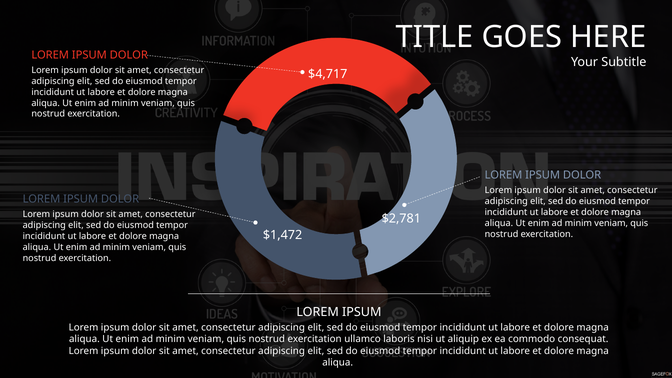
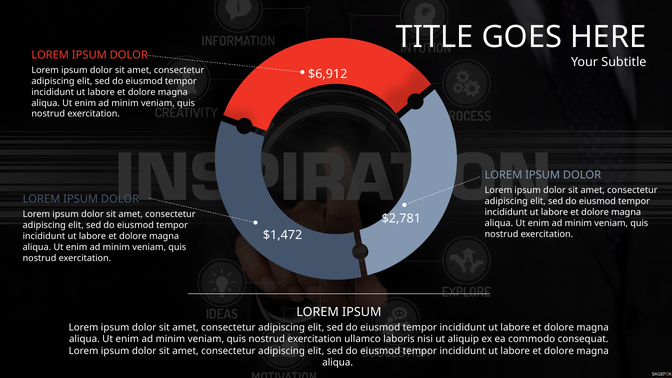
$4,717: $4,717 -> $6,912 (328, 74)
